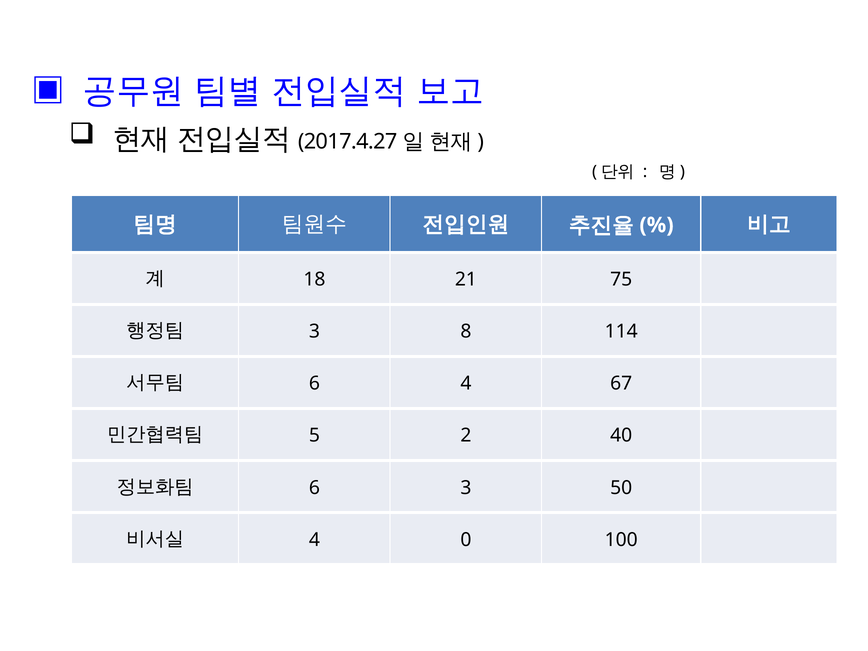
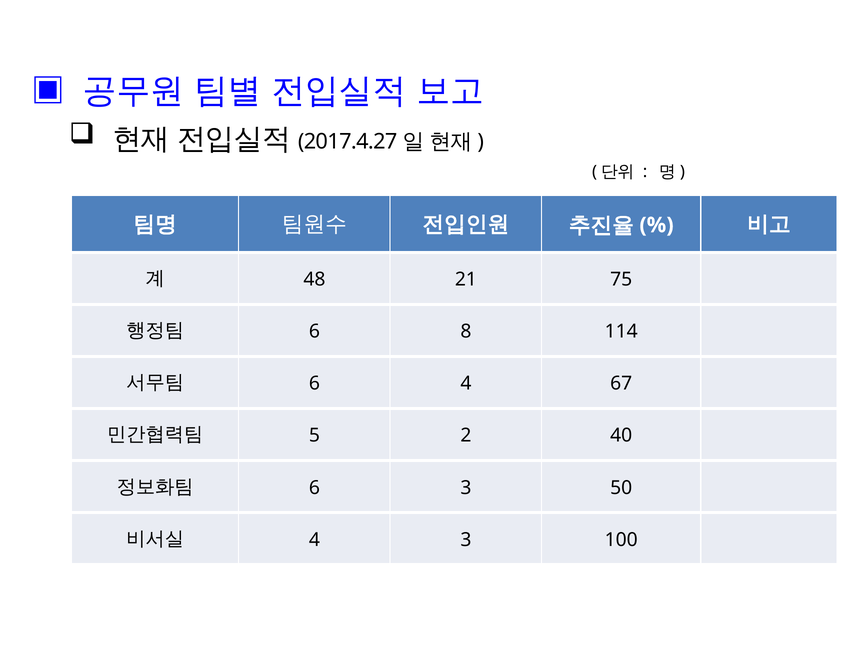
18: 18 -> 48 (314, 279)
3: 3 -> 6 (314, 332)
4 0: 0 -> 3 (466, 540)
